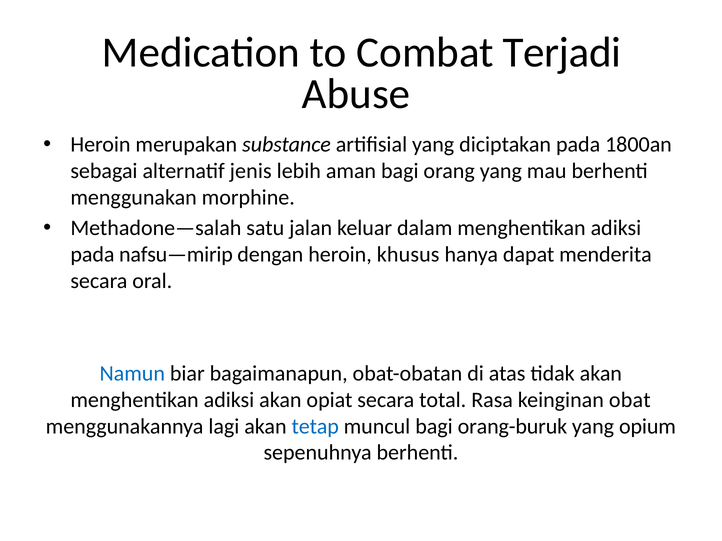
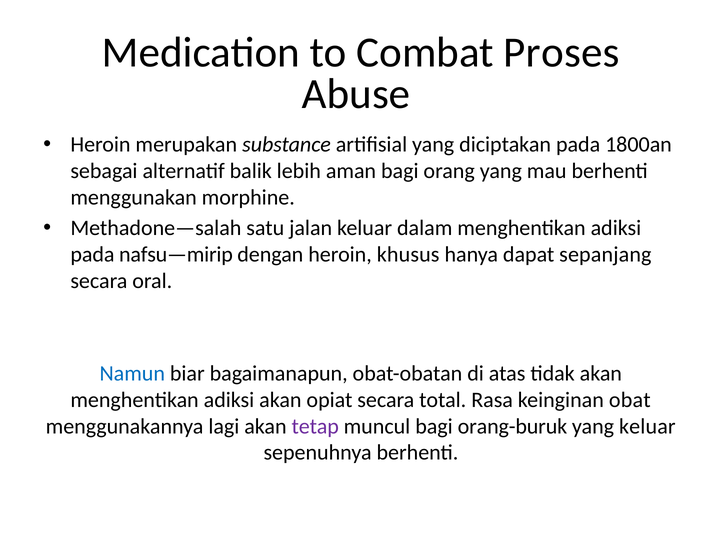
Terjadi: Terjadi -> Proses (562, 53)
jenis: jenis -> balik (251, 171)
menderita: menderita -> sepanjang (605, 255)
tetap colour: blue -> purple (315, 427)
yang opium: opium -> keluar (647, 427)
